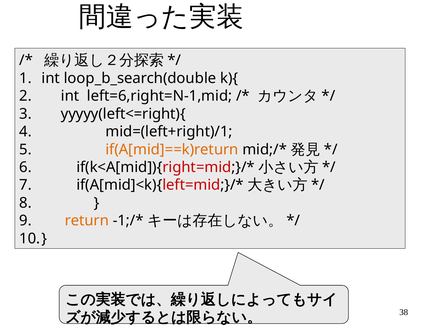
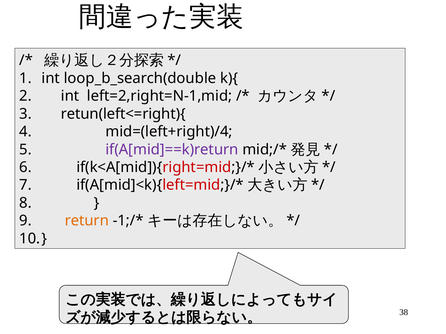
left=6,right=N-1,mid: left=6,right=N-1,mid -> left=2,right=N-1,mid (160, 96)
yyyyy(left<=right){: yyyyy(left<=right){ -> retun(left<=right){ (123, 114)
mid=(left+right)/1: mid=(left+right)/1 -> mid=(left+right)/4 (169, 132)
if(A[mid]==k)return colour: orange -> purple (172, 150)
